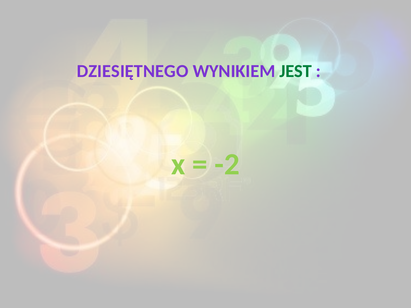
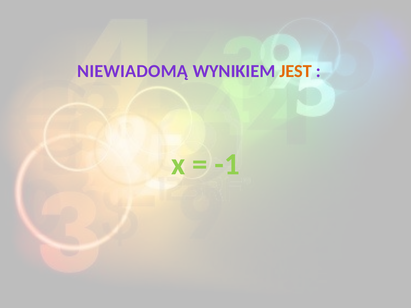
DZIESIĘTNEGO: DZIESIĘTNEGO -> NIEWIADOMĄ (133, 71)
JEST colour: green -> orange (296, 71)
-2: -2 -> -1 (227, 164)
